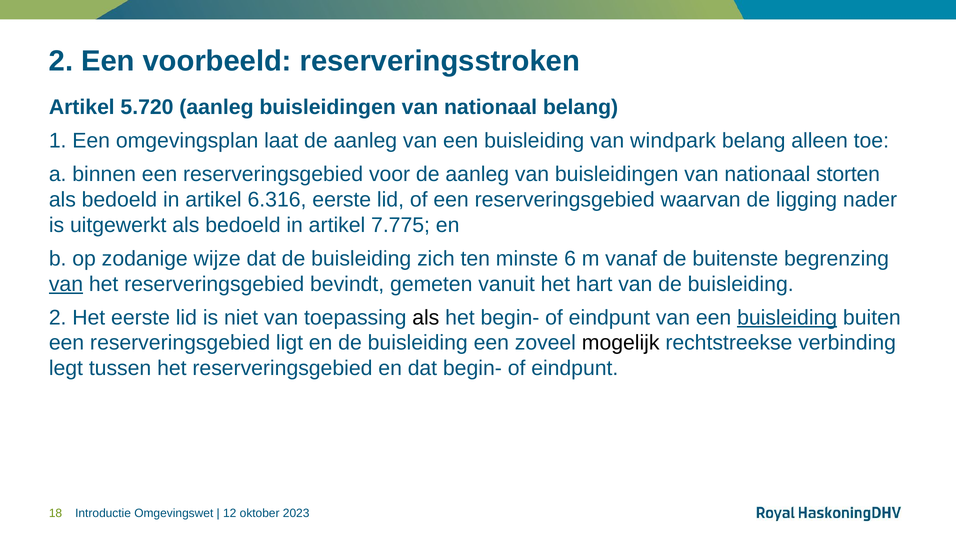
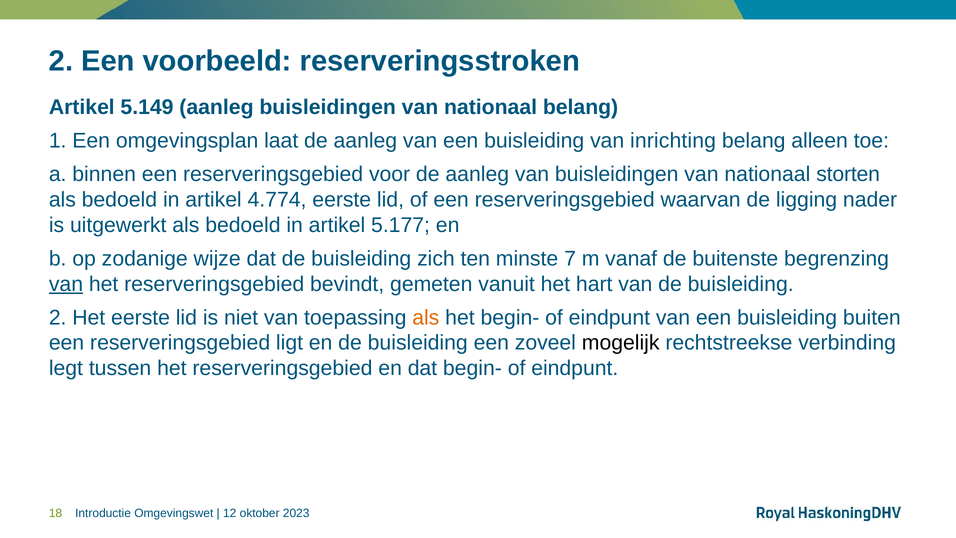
5.720: 5.720 -> 5.149 (147, 107)
windpark: windpark -> inrichting (673, 141)
6.316: 6.316 -> 4.774 (277, 200)
7.775: 7.775 -> 5.177 (401, 225)
6: 6 -> 7 (570, 259)
als colour: black -> orange (426, 317)
buisleiding underline: present -> none (787, 317)
